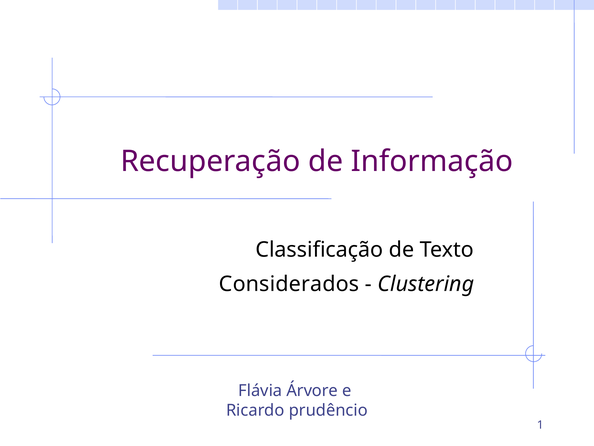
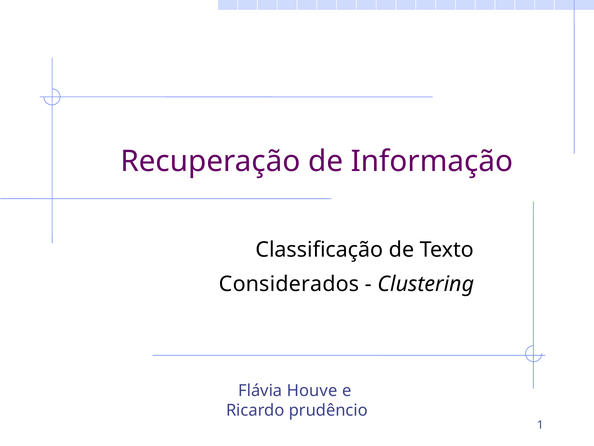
Árvore: Árvore -> Houve (312, 390)
